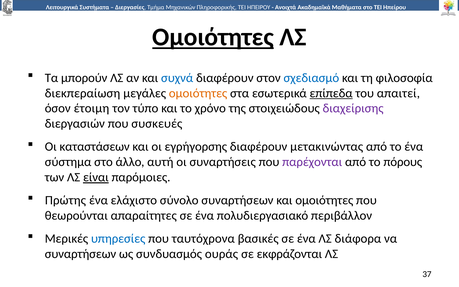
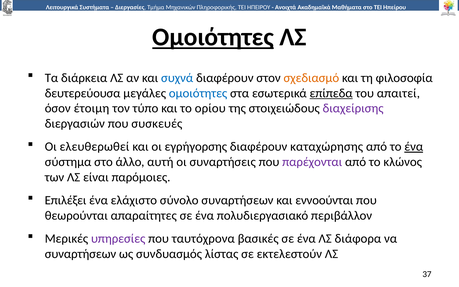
μπορούν: μπορούν -> διάρκεια (84, 78)
σχεδιασμό colour: blue -> orange (311, 78)
διεκπεραίωση: διεκπεραίωση -> δευτερεύουσα (83, 93)
ομοιότητες colour: orange -> blue (198, 93)
χρόνο: χρόνο -> ορίου (210, 108)
καταστάσεων: καταστάσεων -> ελευθερωθεί (94, 147)
μετακινώντας: μετακινώντας -> καταχώρησης (327, 147)
ένα underline: none -> present (414, 147)
πόρους: πόρους -> κλώνος (403, 162)
είναι underline: present -> none (96, 177)
Πρώτης: Πρώτης -> Επιλέξει (66, 200)
και ομοιότητες: ομοιότητες -> εννοούνται (324, 200)
υπηρεσίες colour: blue -> purple (118, 238)
ουράς: ουράς -> λίστας (222, 254)
εκφράζονται: εκφράζονται -> εκτελεστούν (289, 254)
